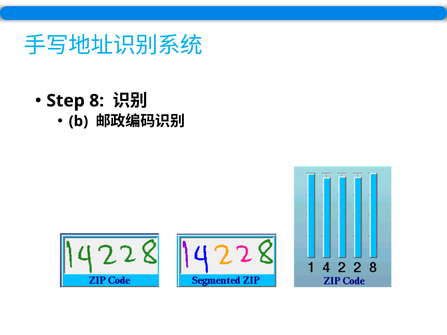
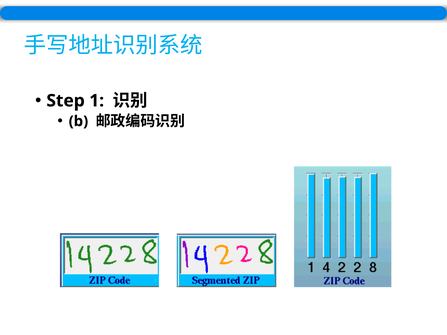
8: 8 -> 1 (97, 101)
